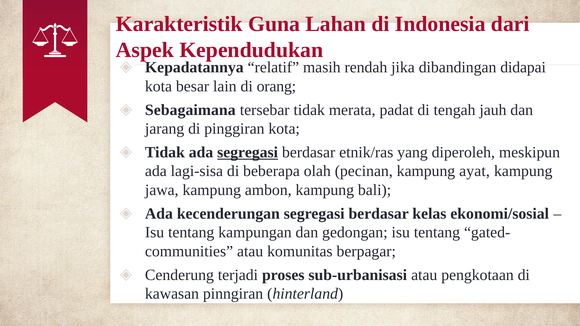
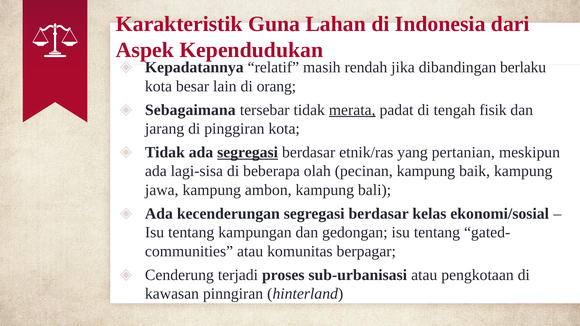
didapai: didapai -> berlaku (523, 67)
merata underline: none -> present (352, 110)
jauh: jauh -> fisik (493, 110)
diperoleh: diperoleh -> pertanian (463, 152)
ayat: ayat -> baik (475, 171)
